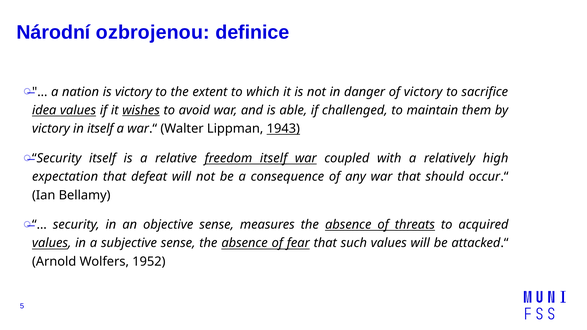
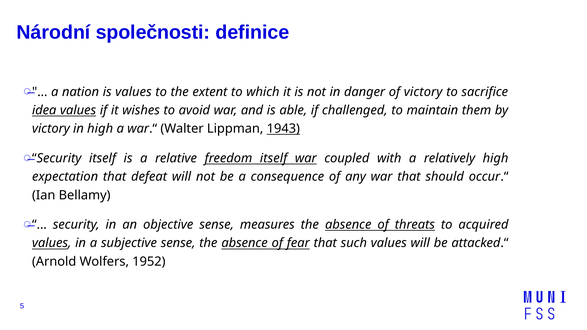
ozbrojenou: ozbrojenou -> společnosti (153, 32)
is victory: victory -> values (134, 92)
wishes underline: present -> none (141, 110)
in itself: itself -> high (100, 129)
